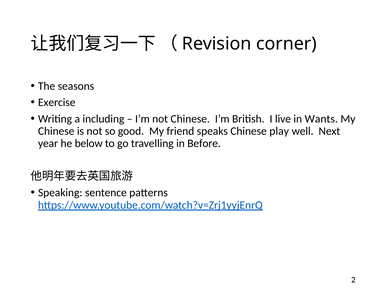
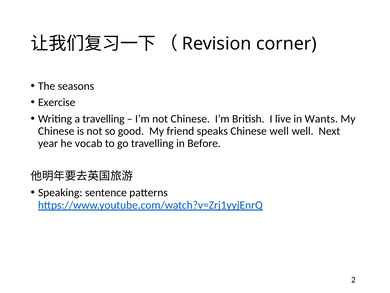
a including: including -> travelling (103, 119)
Chinese play: play -> well (279, 131)
below: below -> vocab (89, 143)
